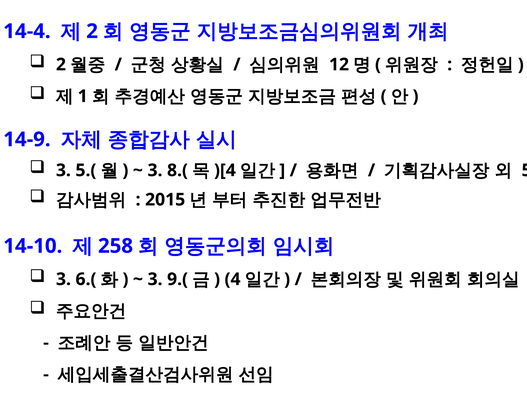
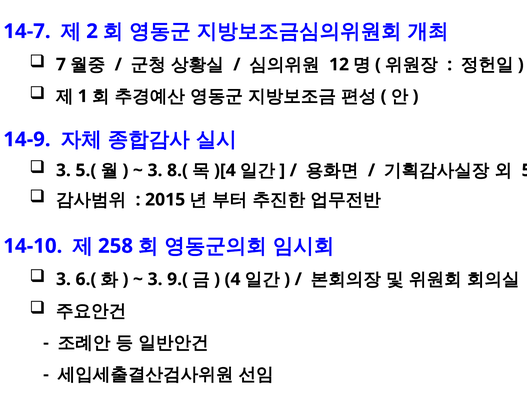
14-4: 14-4 -> 14-7 (27, 31)
2: 2 -> 7 (61, 64)
